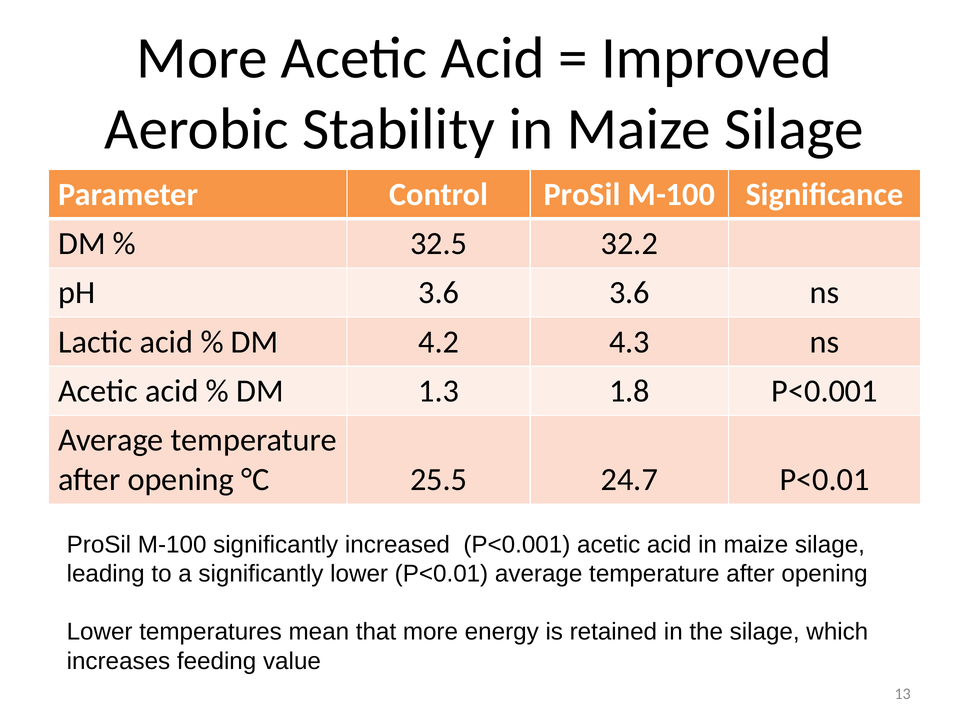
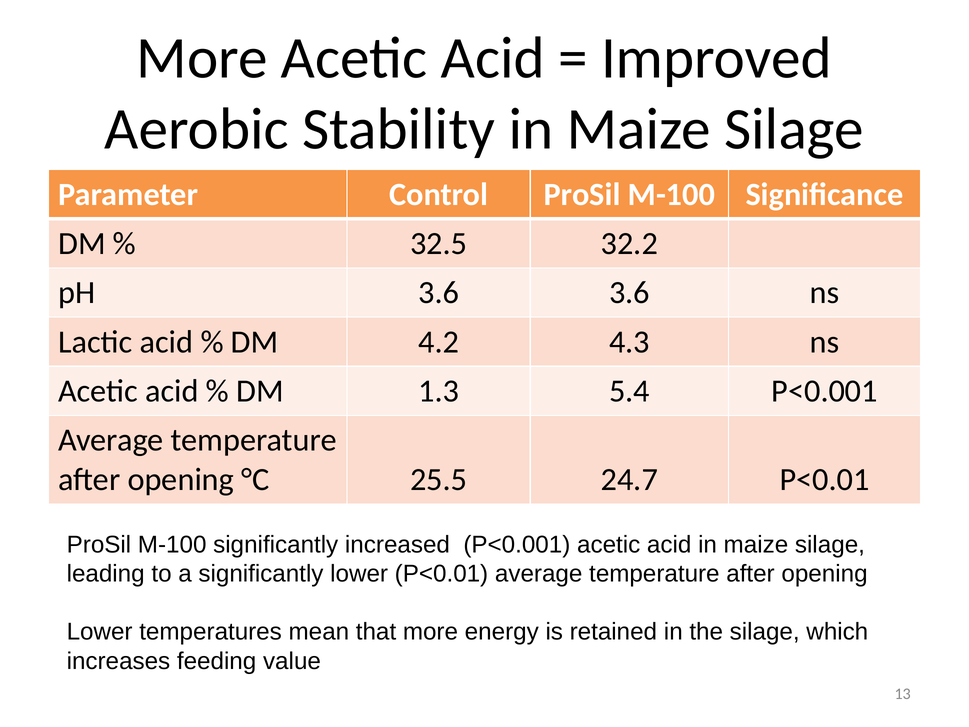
1.8: 1.8 -> 5.4 (629, 391)
